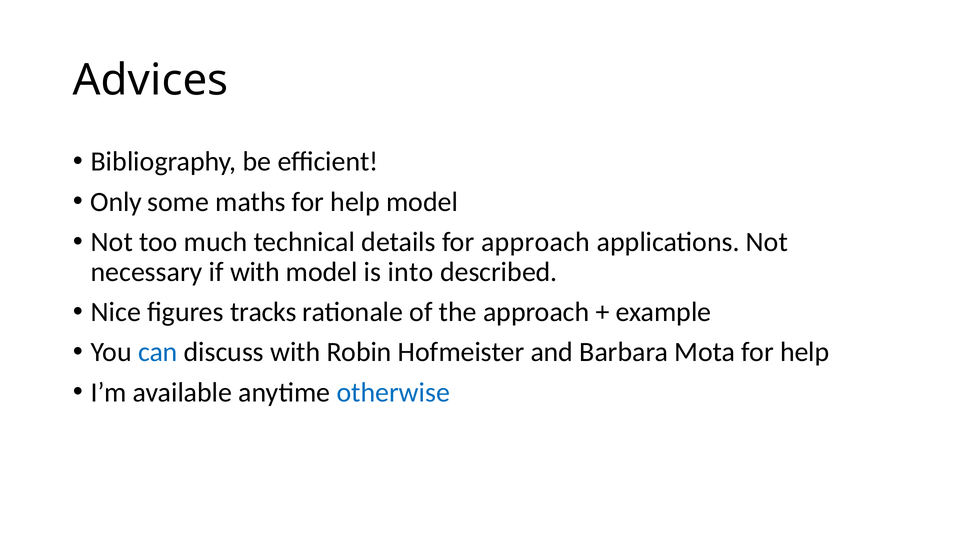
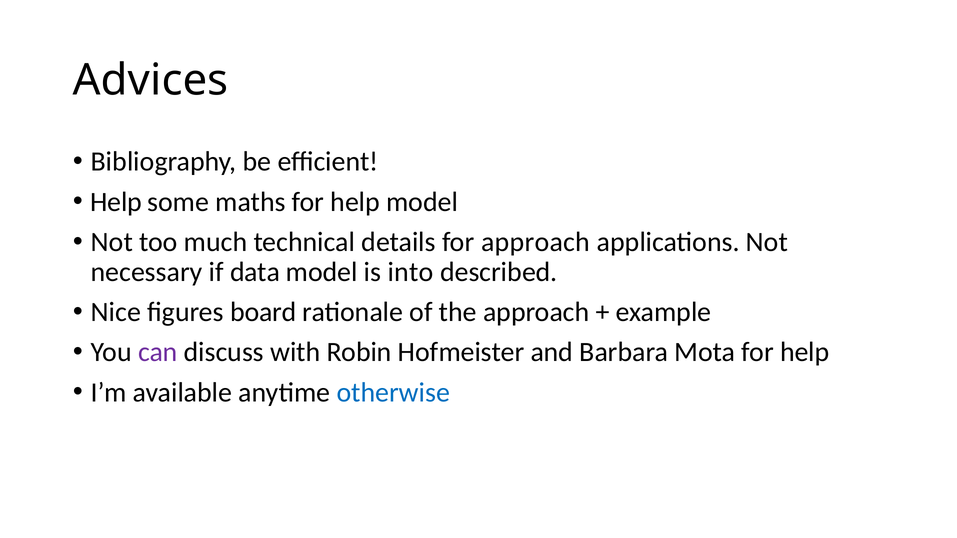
Only: Only -> Help (116, 202)
if with: with -> data (255, 272)
tracks: tracks -> board (263, 312)
can colour: blue -> purple (158, 352)
